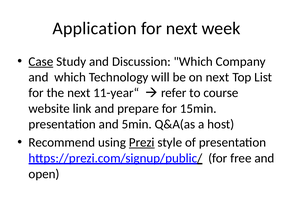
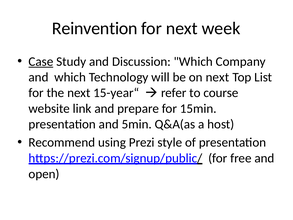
Application: Application -> Reinvention (95, 28)
11-year“: 11-year“ -> 15-year“ (116, 93)
Prezi underline: present -> none (142, 142)
